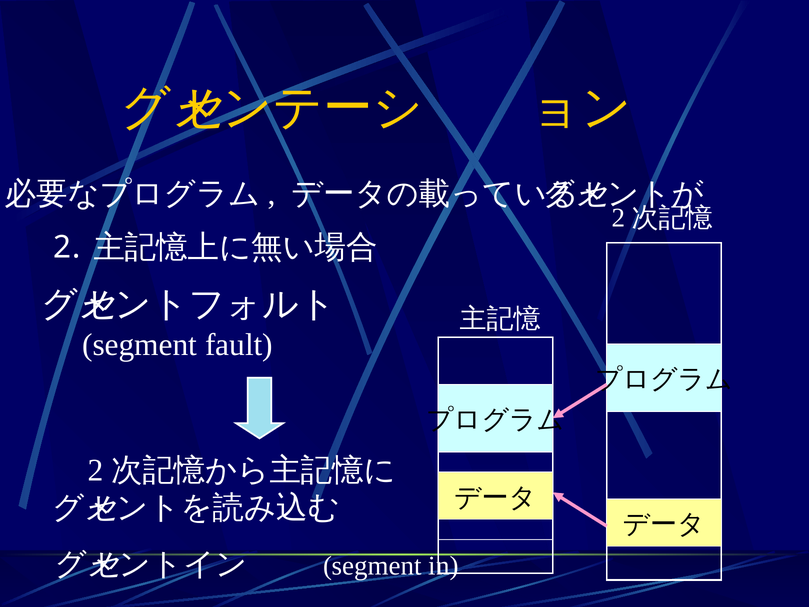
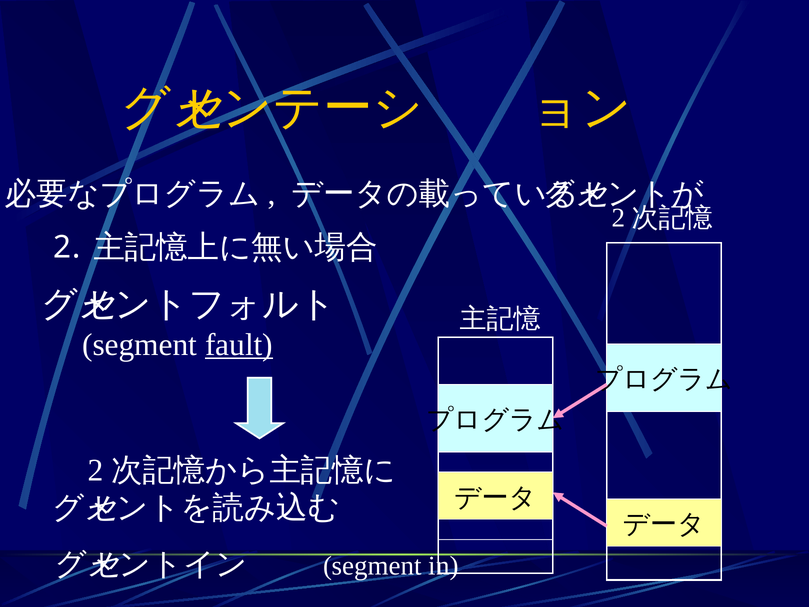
fault underline: none -> present (239, 345)
